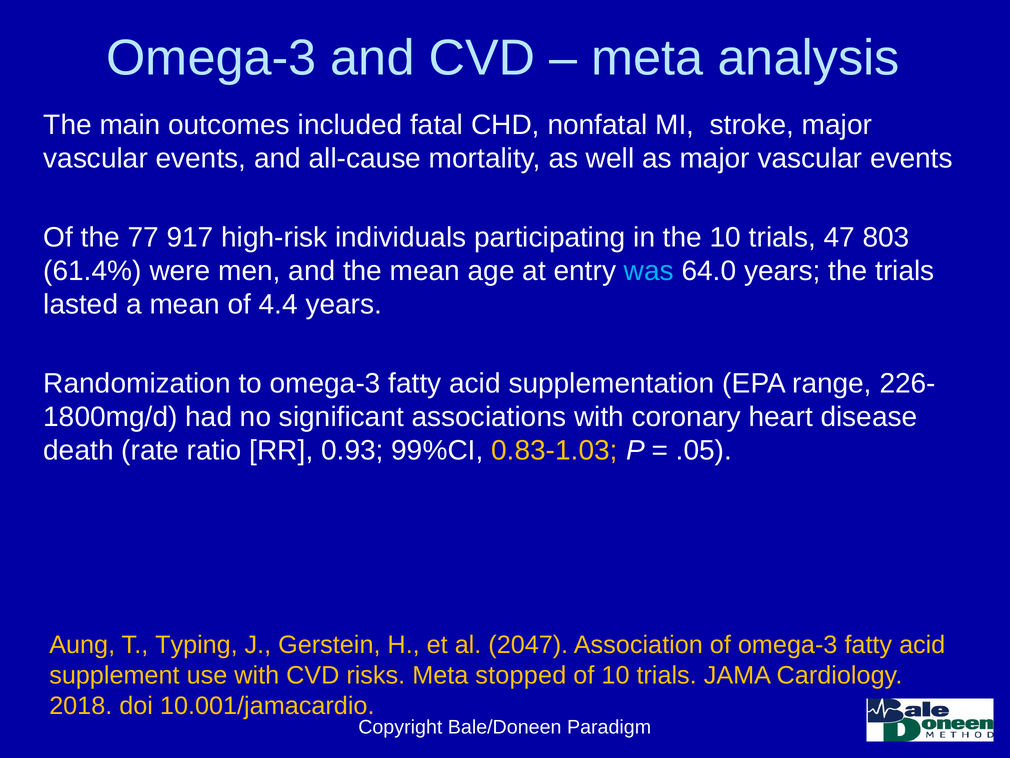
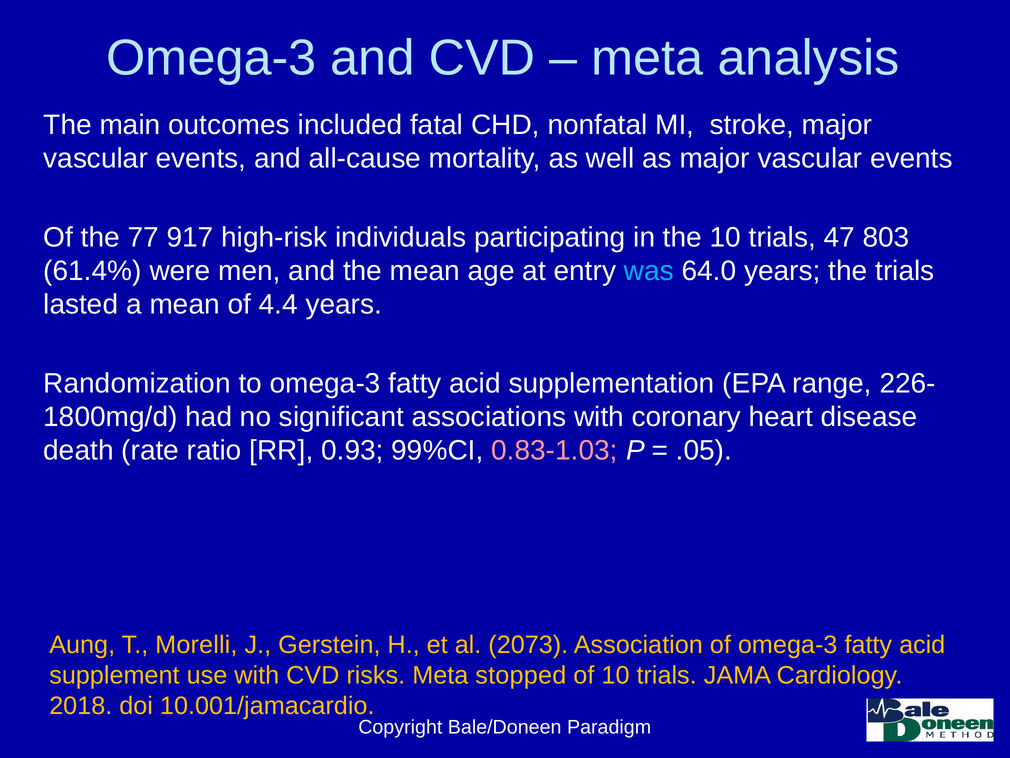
0.83-1.03 colour: yellow -> pink (555, 450)
Typing: Typing -> Morelli (196, 645)
2047: 2047 -> 2073 (528, 645)
